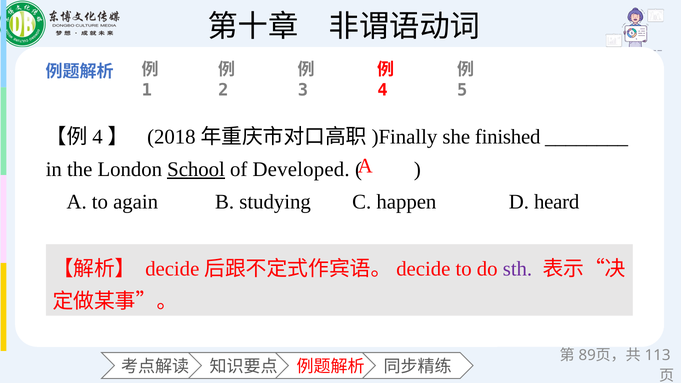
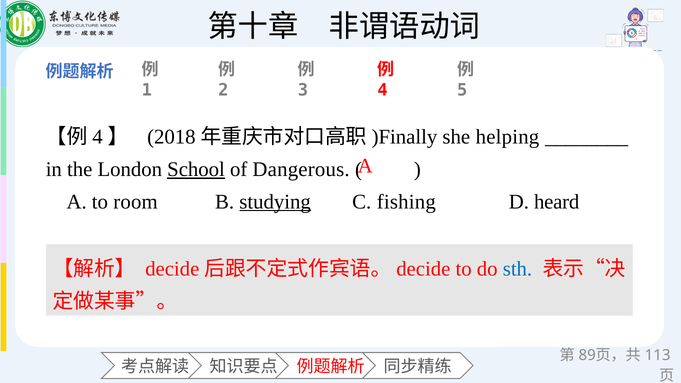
finished: finished -> helping (507, 137)
Developed: Developed -> Dangerous (301, 169)
again: again -> room (136, 202)
studying underline: none -> present (275, 202)
happen: happen -> fishing (406, 202)
sth colour: purple -> blue (518, 269)
